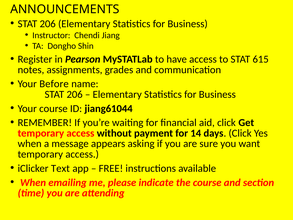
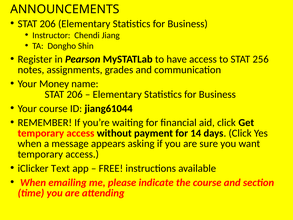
615: 615 -> 256 (261, 59)
Before: Before -> Money (54, 84)
